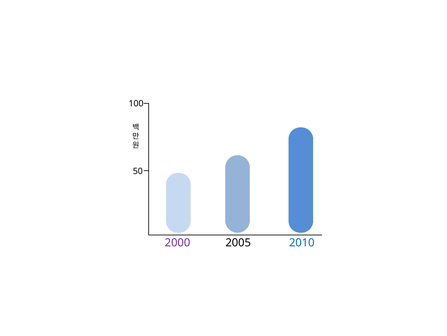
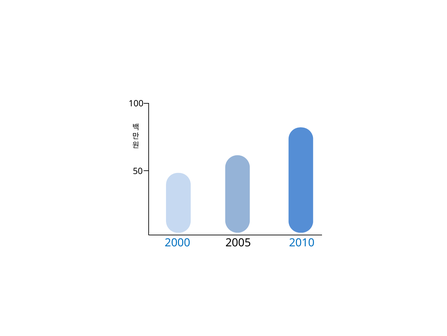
2000 colour: purple -> blue (178, 242)
